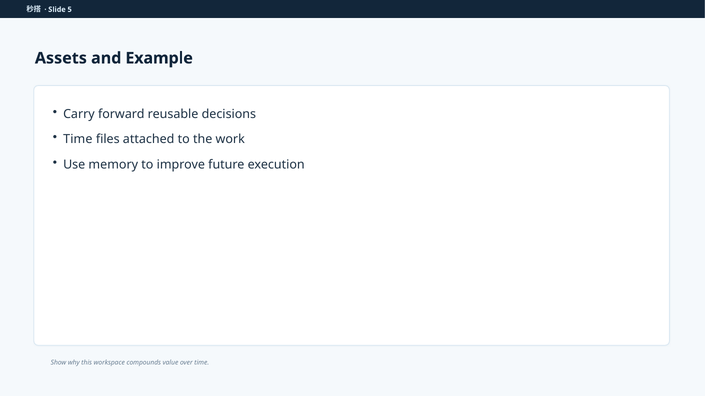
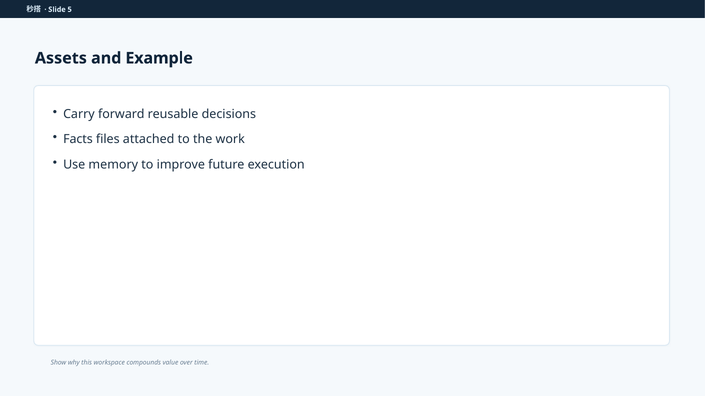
Time: Time -> Facts (78, 139)
